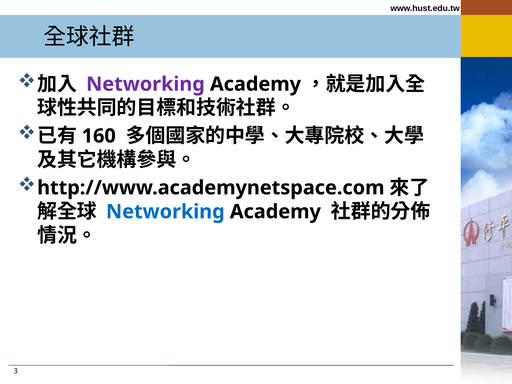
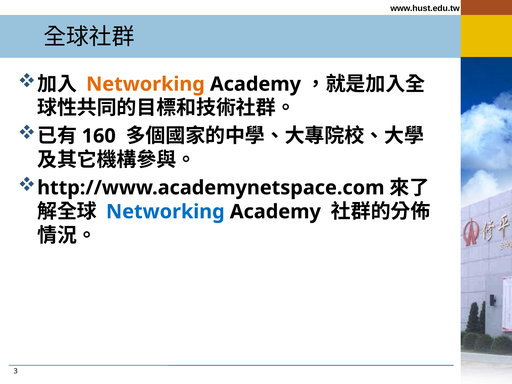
Networking colour: purple -> orange (145, 84)
